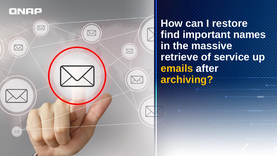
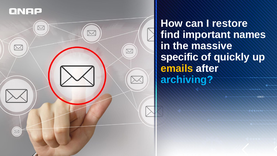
retrieve: retrieve -> specific (180, 57)
service: service -> quickly (232, 57)
archiving colour: yellow -> light blue (187, 80)
